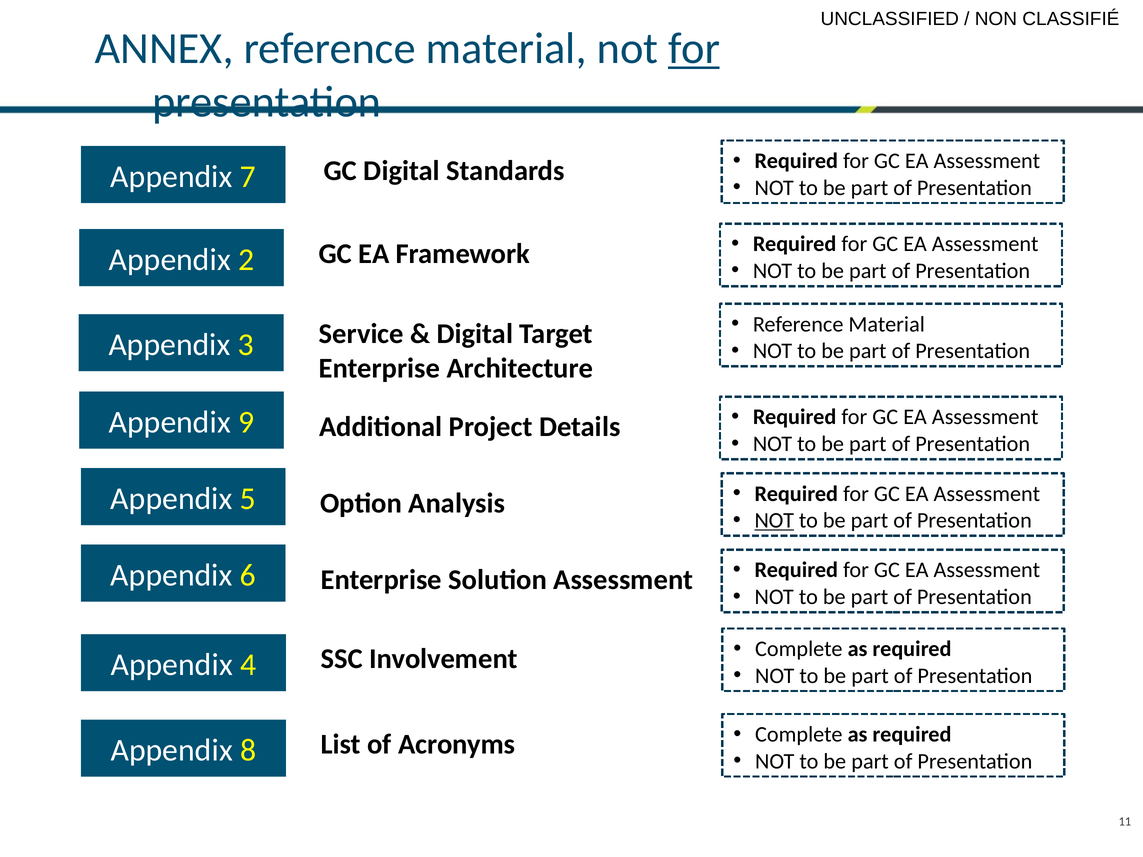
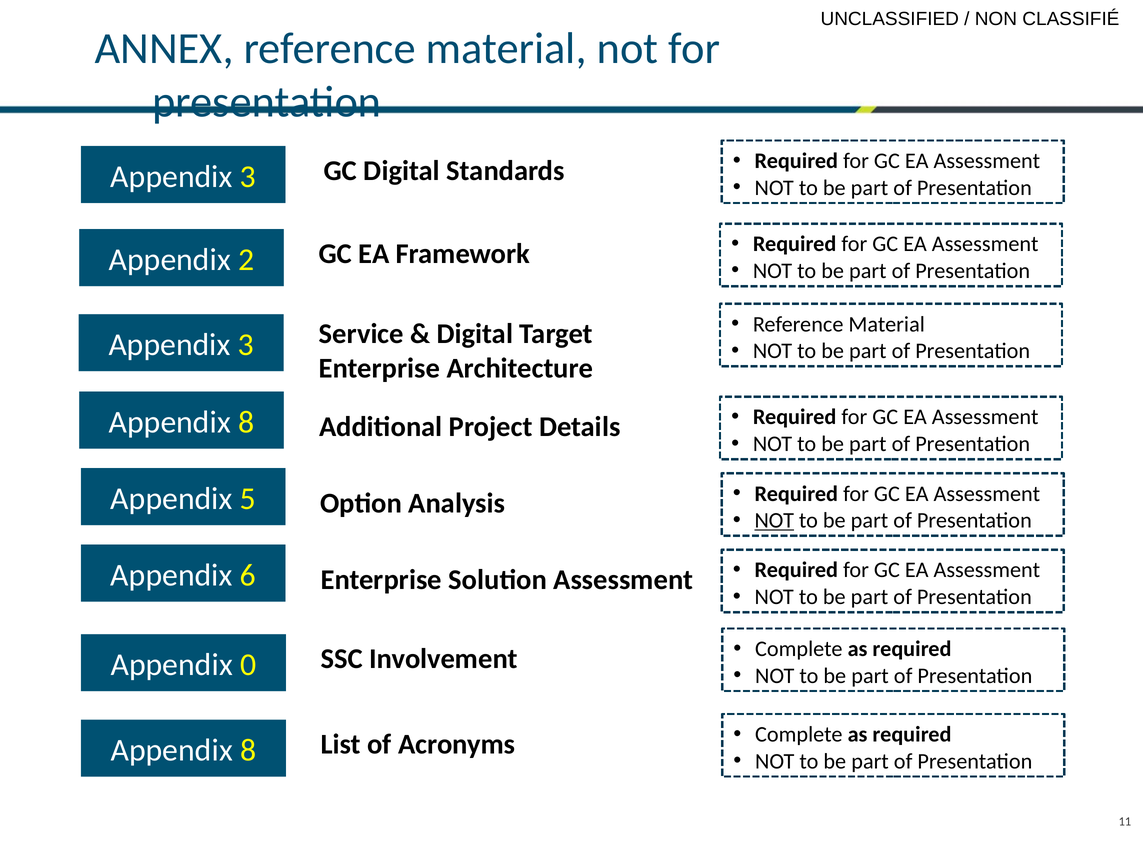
for underline: present -> none (694, 49)
7: 7 -> 3 (248, 177)
9: 9 -> 8 (246, 423)
4: 4 -> 0 (248, 665)
